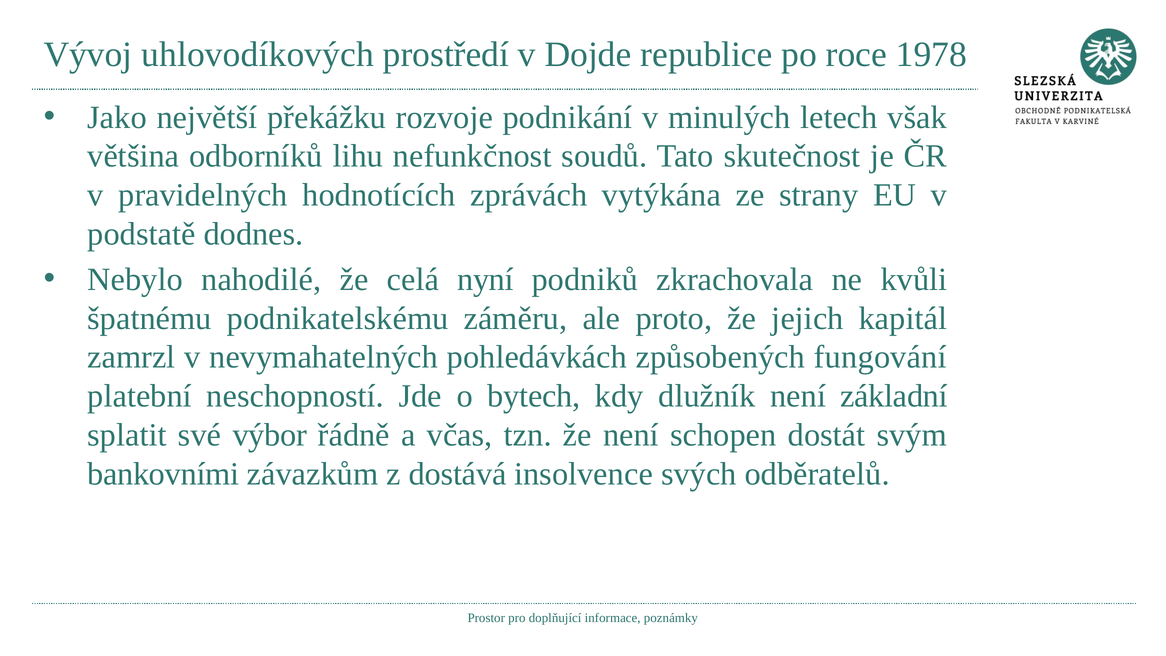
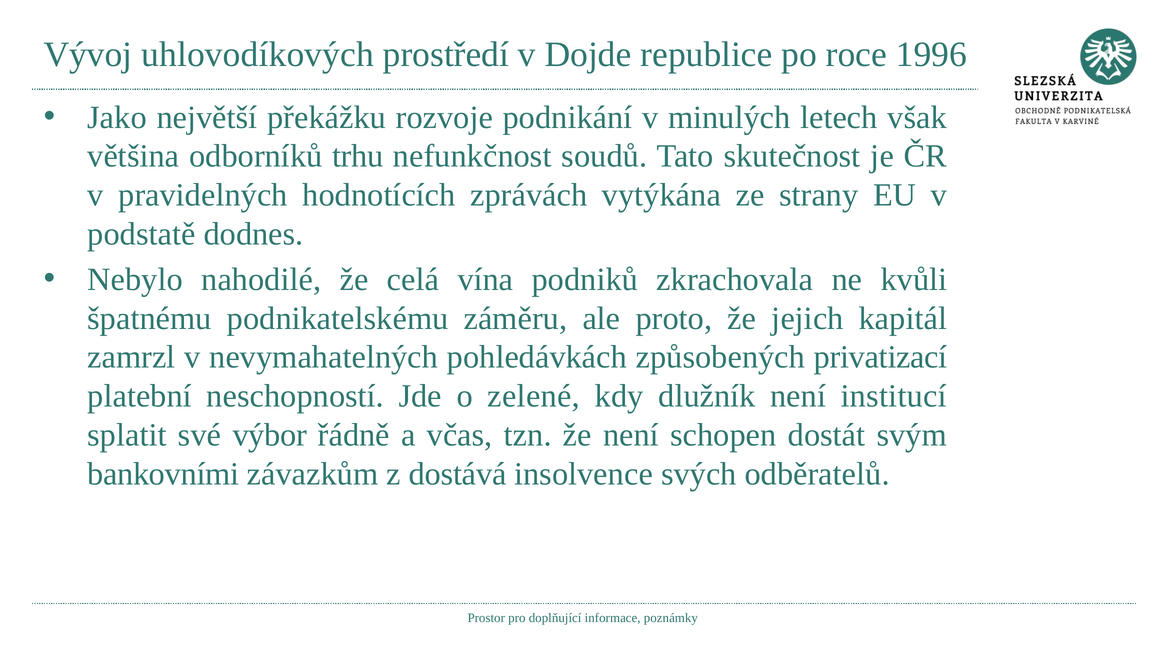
1978: 1978 -> 1996 (931, 55)
lihu: lihu -> trhu (358, 156)
nyní: nyní -> vína (485, 279)
fungování: fungování -> privatizací (881, 357)
bytech: bytech -> zelené (534, 396)
základní: základní -> institucí (894, 396)
